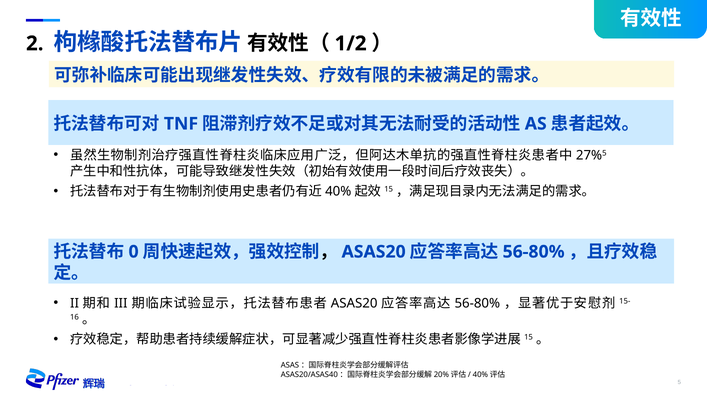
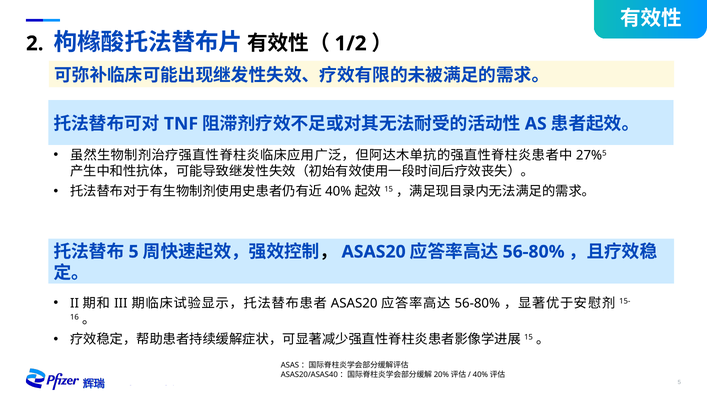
0: 0 -> 5 (134, 252)
